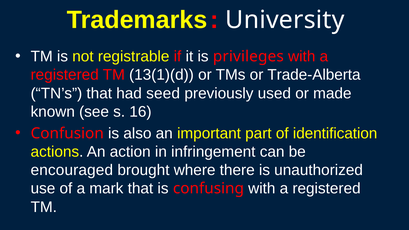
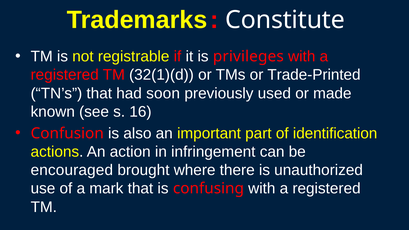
University: University -> Constitute (285, 20)
13(1)(d: 13(1)(d -> 32(1)(d (161, 75)
Trade-Alberta: Trade-Alberta -> Trade-Printed (314, 75)
seed: seed -> soon (163, 93)
